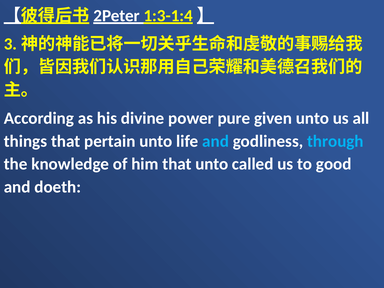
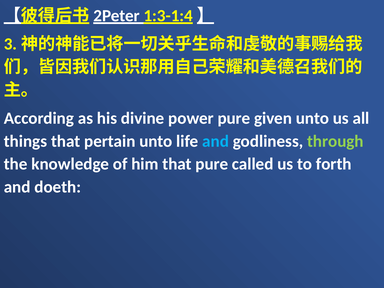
through colour: light blue -> light green (335, 141)
that unto: unto -> pure (212, 164)
good: good -> forth (334, 164)
